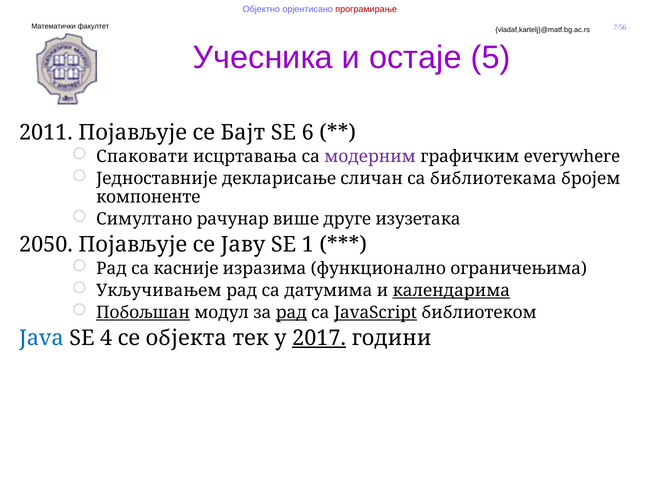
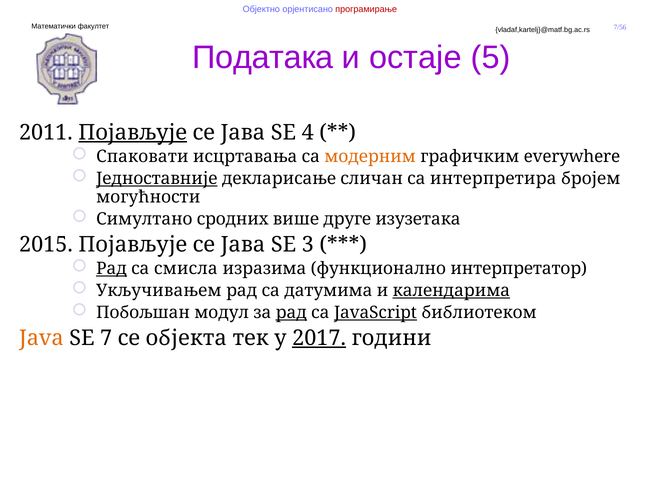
Учесника: Учесника -> Података (263, 57)
Појављује underline: none -> present (133, 132)
Бајт: Бајт -> Јава (243, 132)
6: 6 -> 4 (308, 132)
модерним colour: purple -> orange (370, 157)
Једноставније underline: none -> present (157, 179)
библиотекама: библиотекама -> интерпретира (493, 179)
компоненте: компоненте -> могућности (148, 197)
рачунар: рачунар -> сродних (233, 219)
2050: 2050 -> 2015 (46, 244)
Јаву: Јаву -> Јава (243, 244)
1: 1 -> 3 (308, 244)
Рад underline: none -> present (111, 269)
касније: касније -> смисла (186, 269)
ограничењима: ограничењима -> интерпретатор (519, 269)
Побољшан underline: present -> none (143, 313)
Java colour: blue -> orange (41, 338)
4: 4 -> 7 (106, 338)
